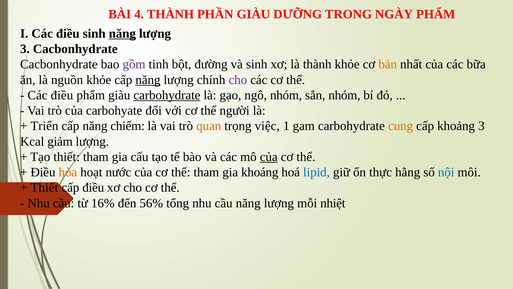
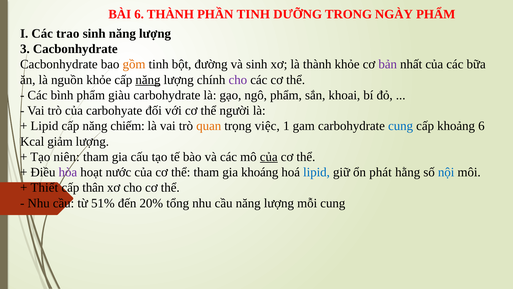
BÀI 4: 4 -> 6 (139, 14)
PHẦN GIÀU: GIÀU -> TINH (253, 14)
I Các điều: điều -> trao (68, 33)
năng underline: present -> none (122, 33)
gồm colour: purple -> orange (134, 64)
bản colour: orange -> purple (388, 64)
điều: điều -> bình (62, 95)
carbohydrate underline: present -> none (167, 95)
ngô nhóm: nhóm -> phẩm (286, 95)
sắn nhóm: nhóm -> khoai (344, 95)
Triển: Triển -> Lipid (44, 126)
cung colour: orange -> blue (401, 126)
khoảng 3: 3 -> 6 (481, 126)
Tạo thiết: thiết -> niên (67, 157)
hòa colour: orange -> purple (68, 172)
thực: thực -> phát (381, 172)
cấp điều: điều -> thân (93, 187)
16%: 16% -> 51% (103, 203)
56%: 56% -> 20% (151, 203)
mỗi nhiệt: nhiệt -> cung (333, 203)
